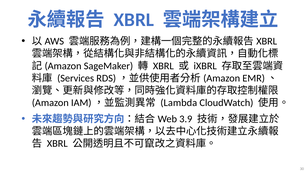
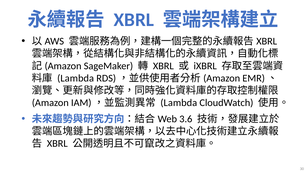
Services: Services -> Lambda (76, 78)
3.9: 3.9 -> 3.6 (186, 119)
